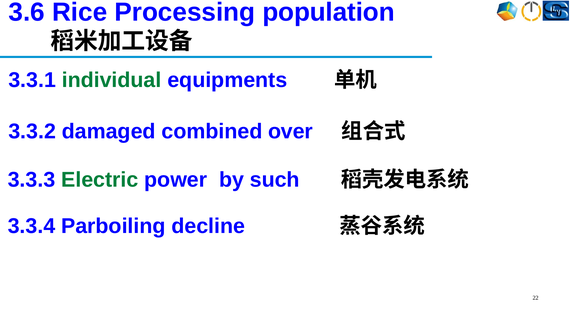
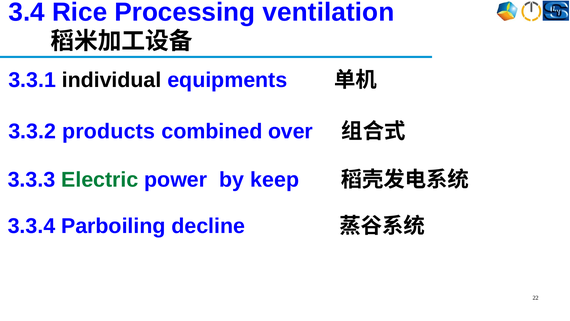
3.6: 3.6 -> 3.4 (27, 12)
population: population -> ventilation (328, 12)
individual colour: green -> black (112, 80)
damaged: damaged -> products (109, 131)
such: such -> keep (275, 180)
